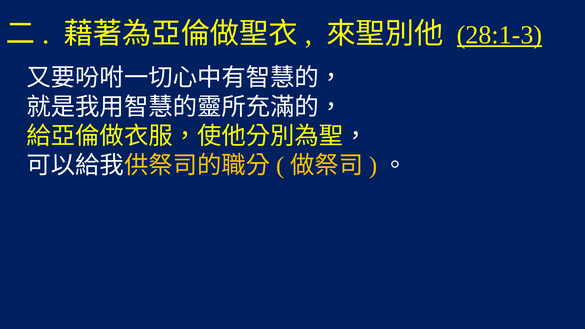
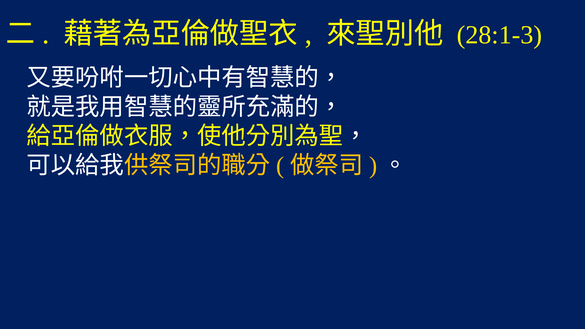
28:1-3 underline: present -> none (499, 35)
